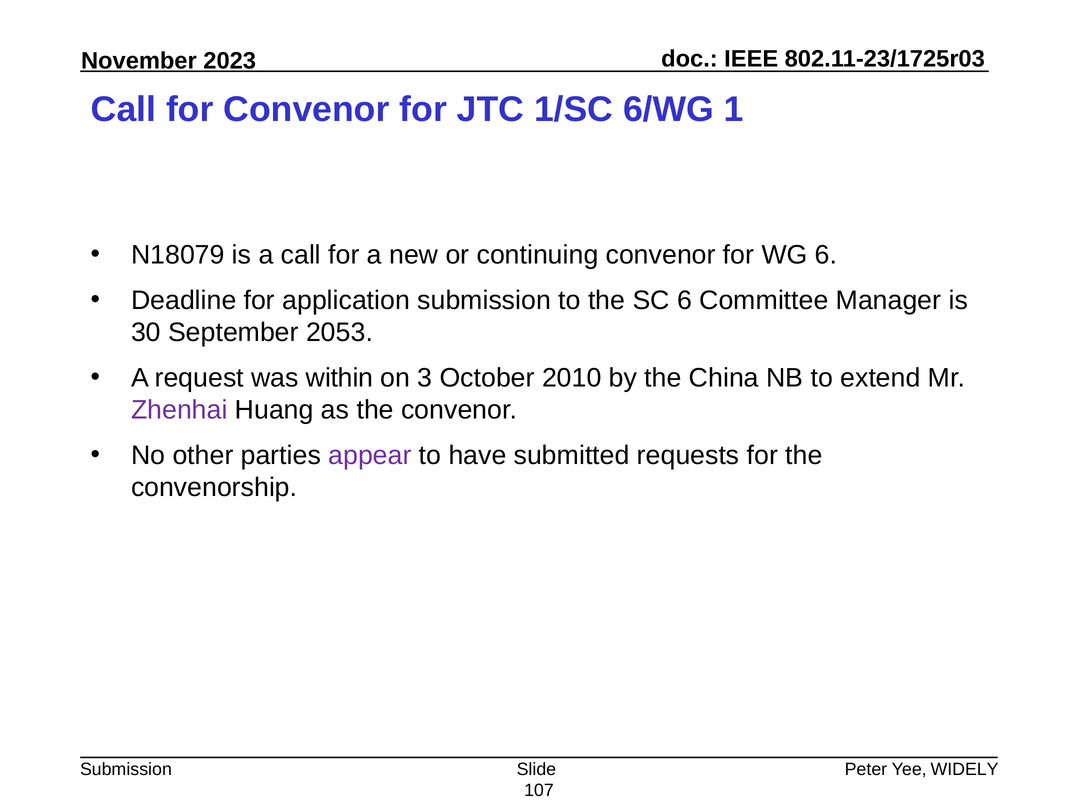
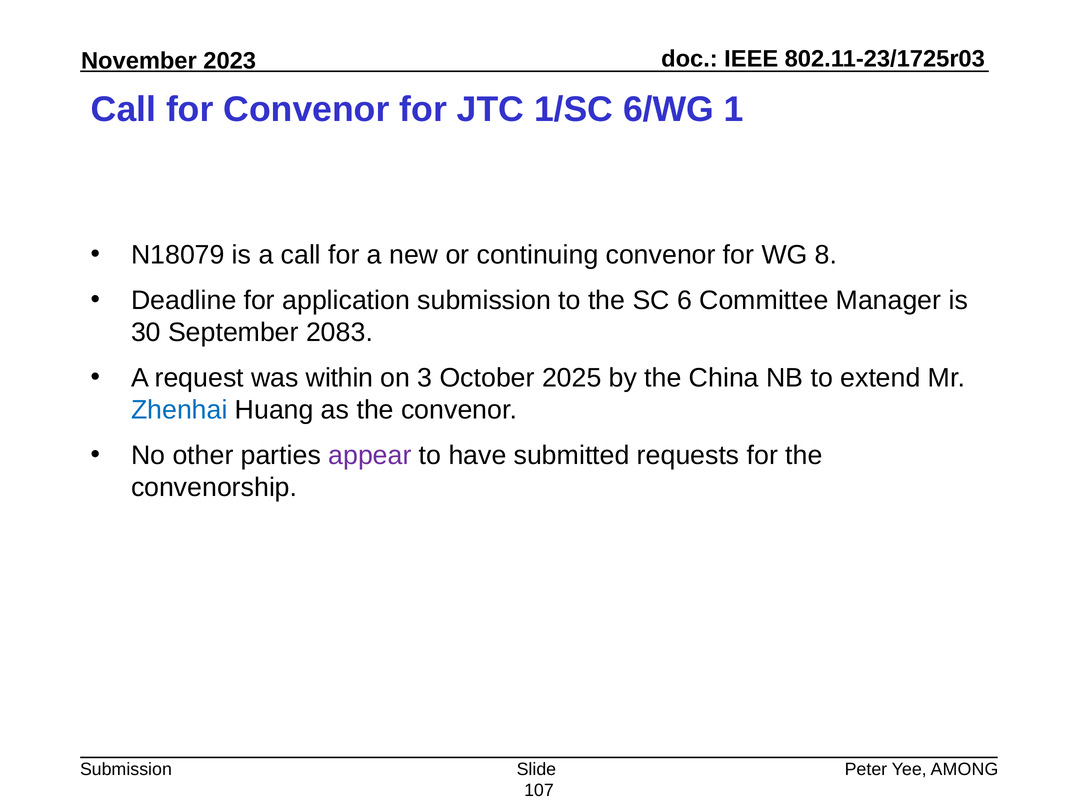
WG 6: 6 -> 8 (826, 255)
2053: 2053 -> 2083 (339, 332)
2010: 2010 -> 2025 (572, 378)
Zhenhai colour: purple -> blue (179, 410)
WIDELY: WIDELY -> AMONG (964, 769)
